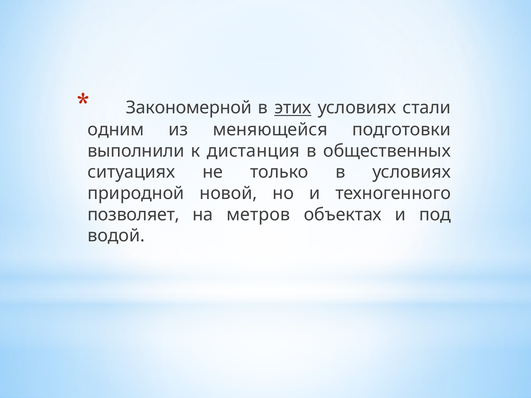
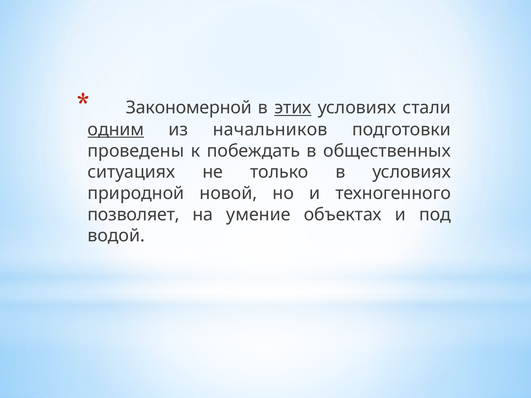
одним underline: none -> present (116, 130)
меняющейся: меняющейся -> начальников (270, 130)
выполнили: выполнили -> проведены (136, 151)
дистанция: дистанция -> побеждать (253, 151)
метров: метров -> умение (258, 215)
